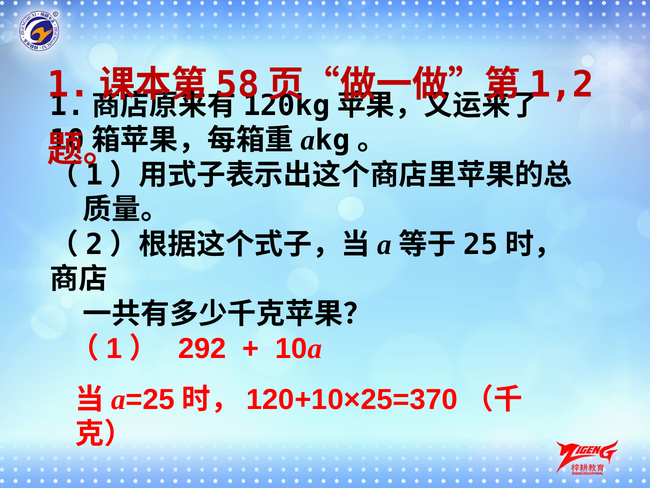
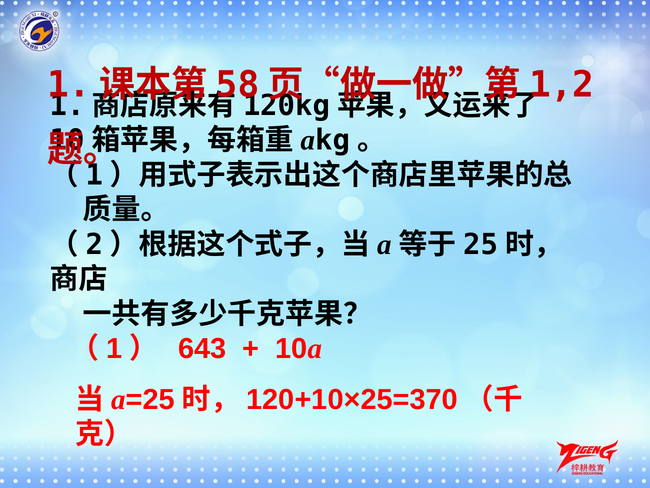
292: 292 -> 643 (202, 348)
